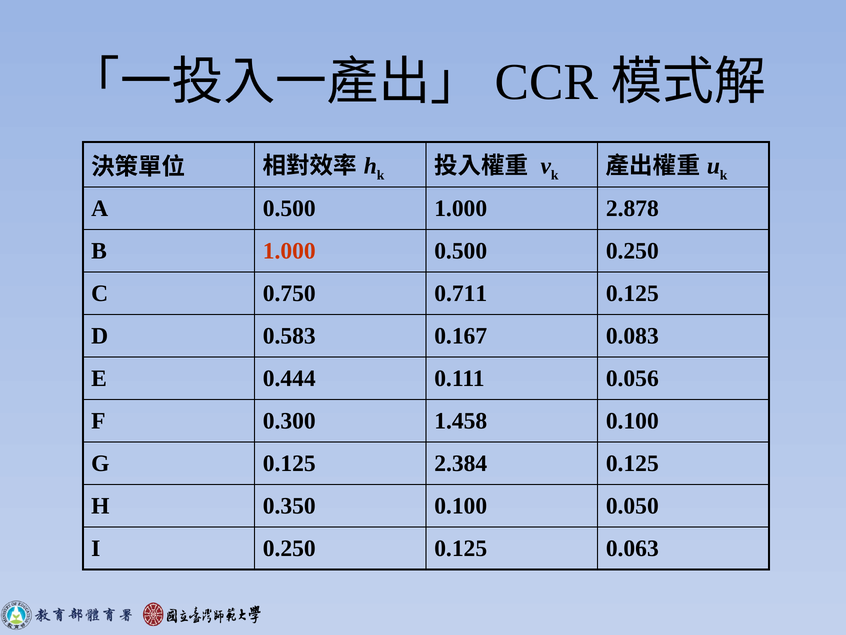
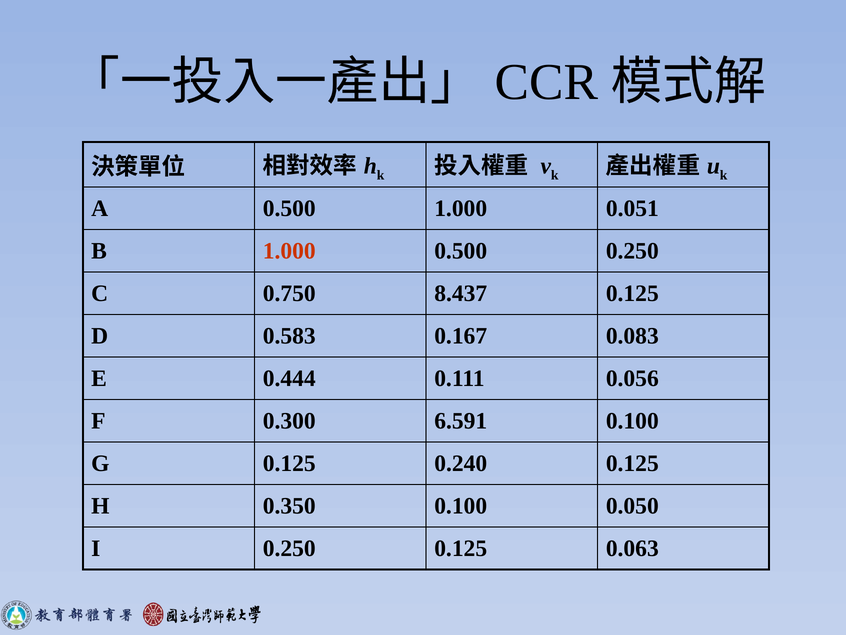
2.878: 2.878 -> 0.051 (632, 208)
0.711: 0.711 -> 8.437 (461, 293)
1.458: 1.458 -> 6.591 (461, 421)
2.384: 2.384 -> 0.240 (461, 463)
